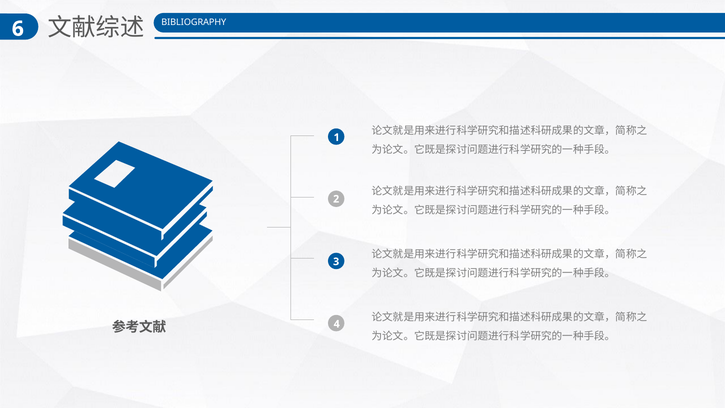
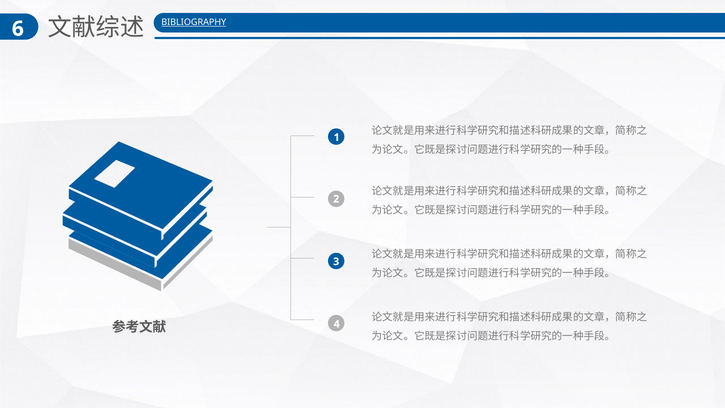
BIBLIOGRAPHY underline: none -> present (194, 22)
